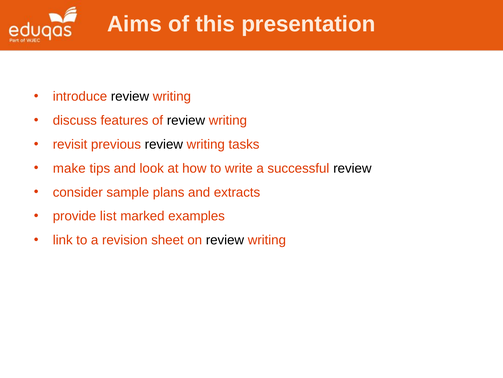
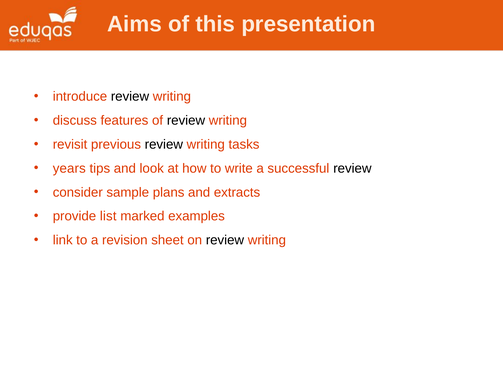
make: make -> years (69, 168)
